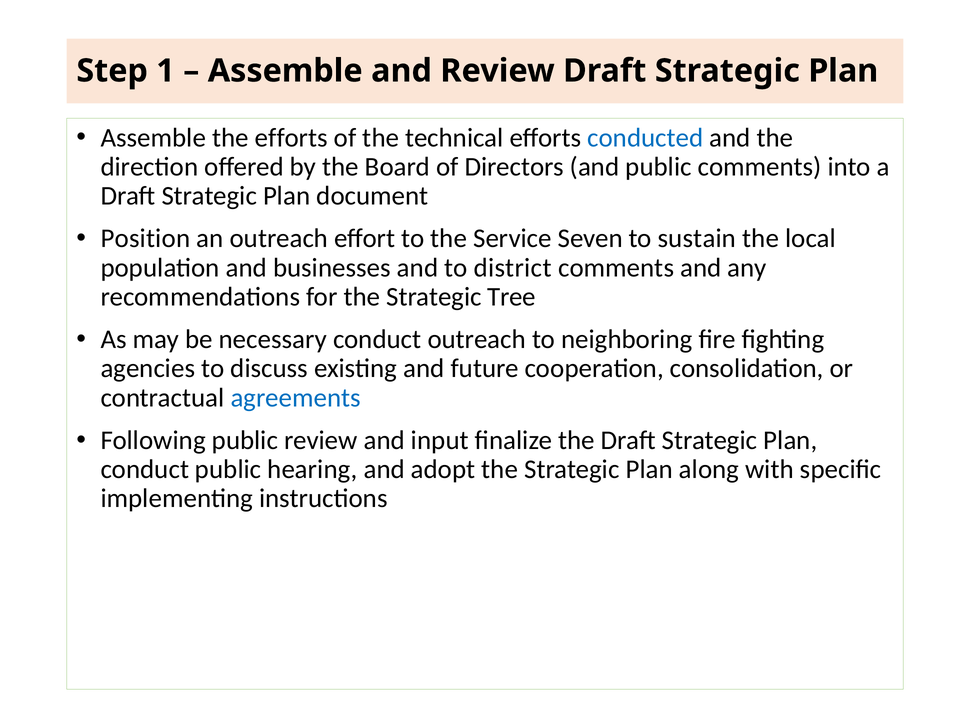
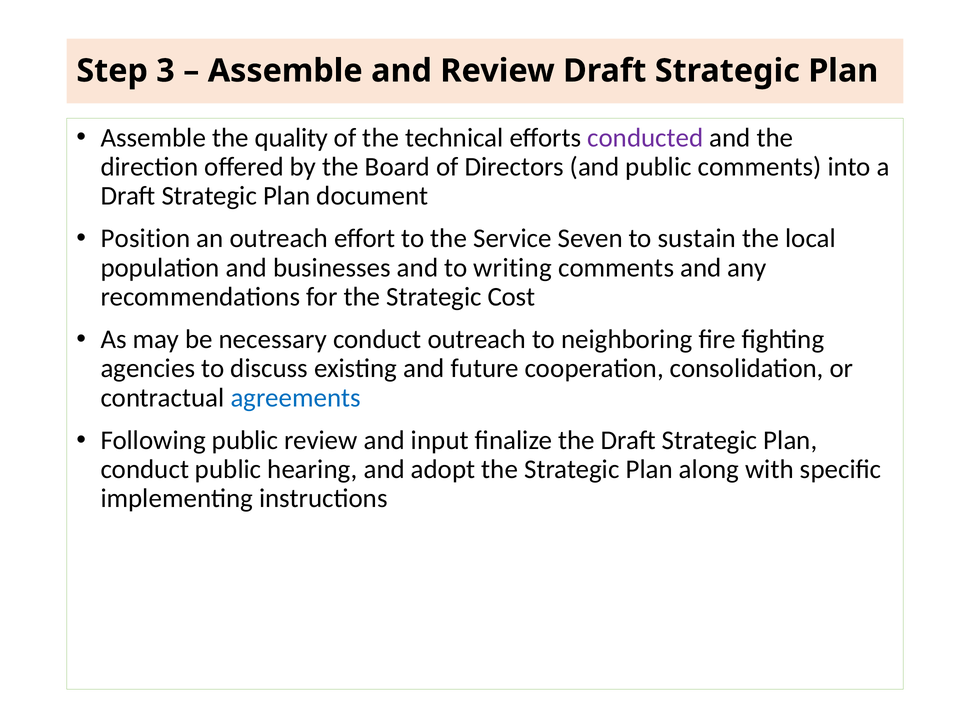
1: 1 -> 3 (165, 71)
the efforts: efforts -> quality (292, 138)
conducted colour: blue -> purple (645, 138)
district: district -> writing (513, 267)
Tree: Tree -> Cost (512, 297)
